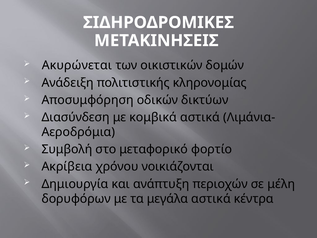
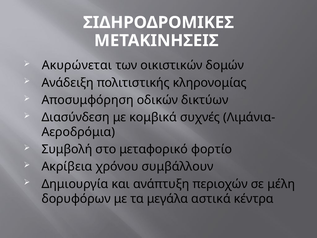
κομβικά αστικά: αστικά -> συχνές (200, 117)
νοικιάζονται: νοικιάζονται -> συμβάλλουν (178, 166)
